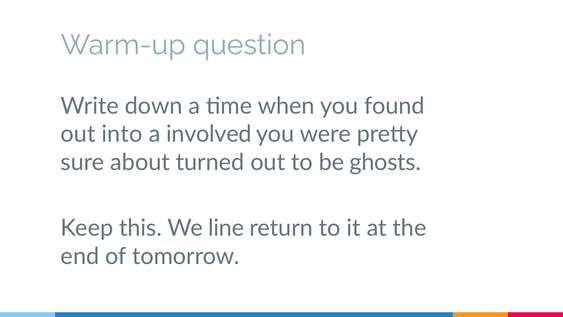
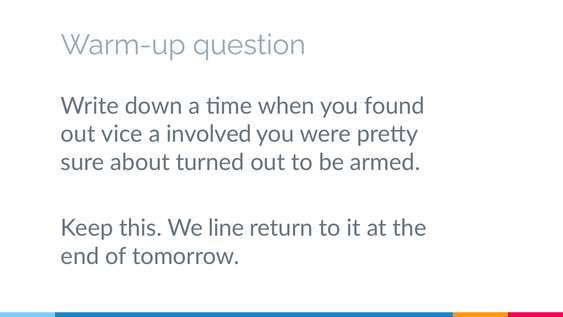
into: into -> vice (122, 134)
ghosts: ghosts -> armed (385, 162)
